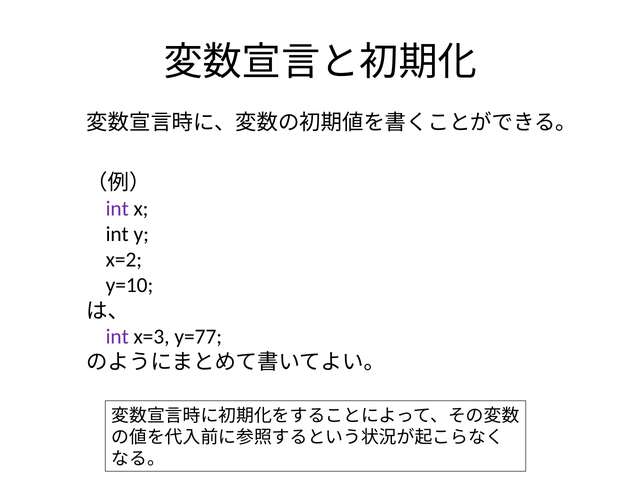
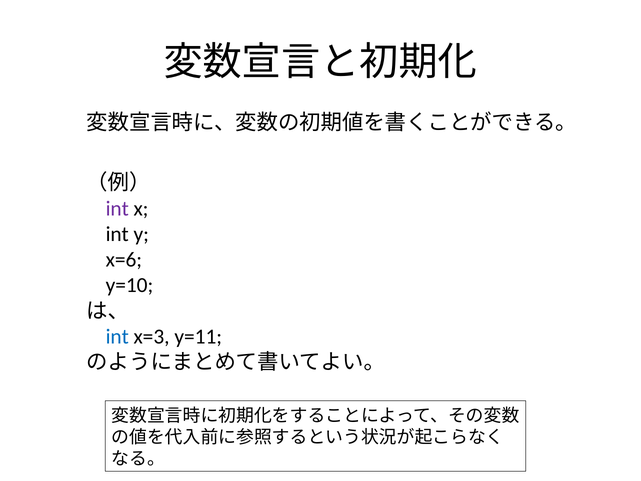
x=2: x=2 -> x=6 (124, 260)
int colour: purple -> blue (117, 337)
y=77: y=77 -> y=11 (198, 337)
